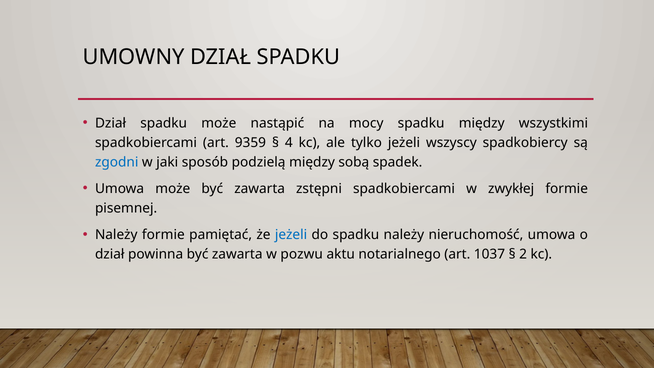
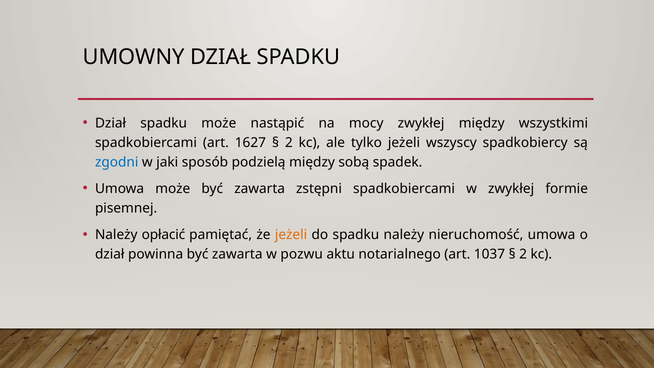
mocy spadku: spadku -> zwykłej (421, 123)
9359: 9359 -> 1627 (250, 143)
4: 4 -> 2 (289, 143)
Należy formie: formie -> opłacić (163, 235)
jeżeli colour: blue -> orange (291, 235)
